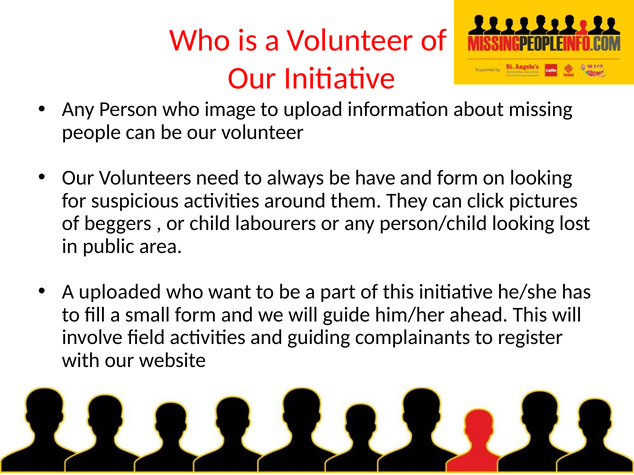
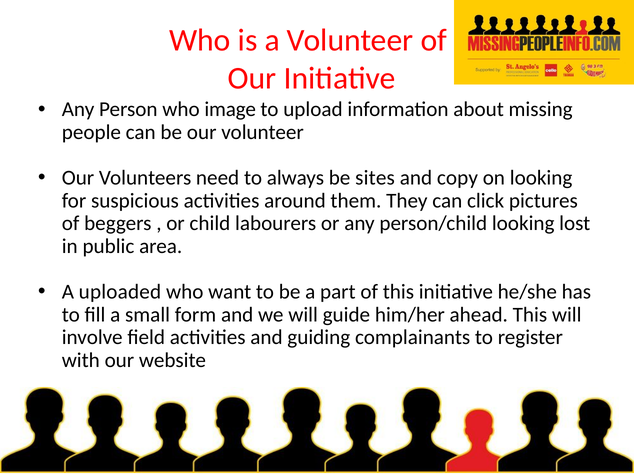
have: have -> sites (375, 178)
and form: form -> copy (457, 178)
